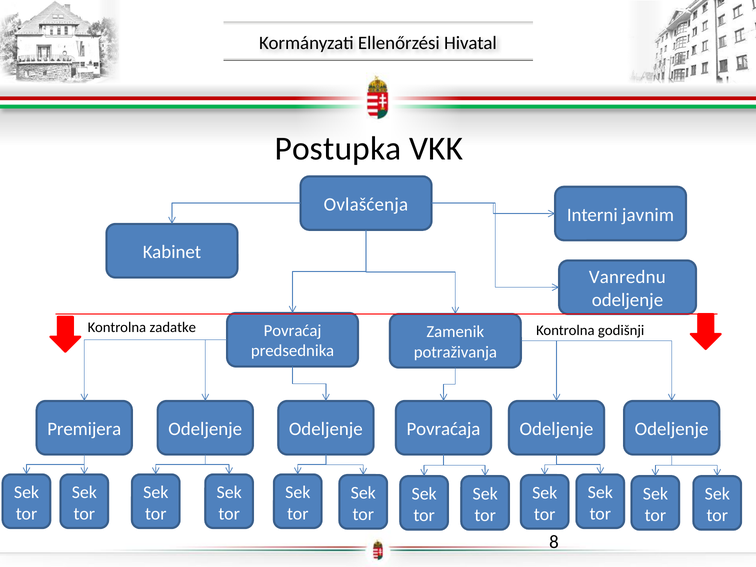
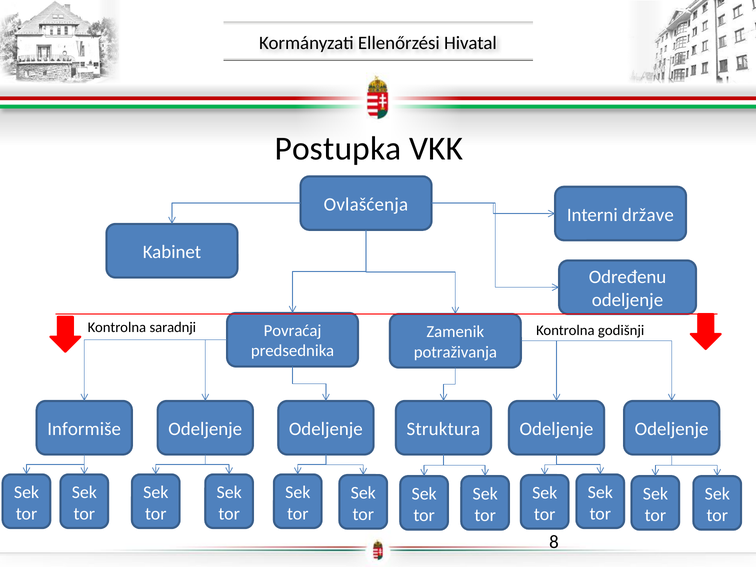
javnim: javnim -> države (648, 215)
Vanrednu: Vanrednu -> Određenu (627, 277)
zadatke: zadatke -> saradnji (173, 328)
Premijera: Premijera -> Informiše (84, 429)
Povraćaja: Povraćaja -> Struktura (443, 429)
